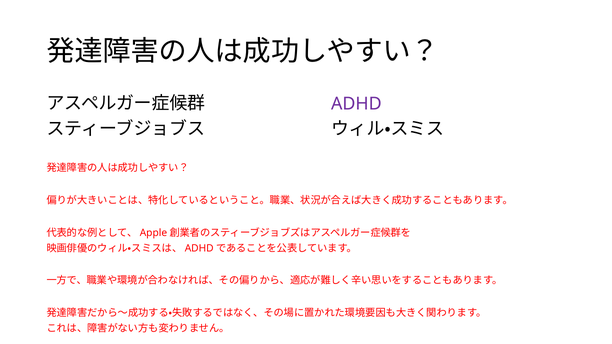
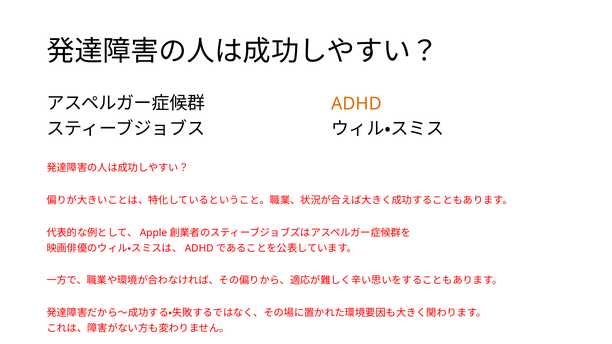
ADHD colour: purple -> orange (356, 104)
